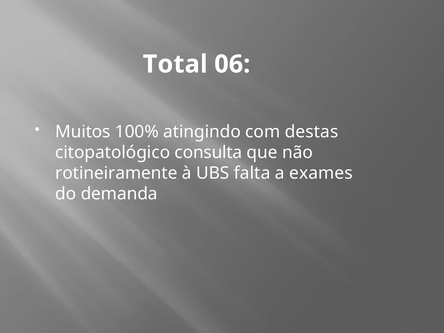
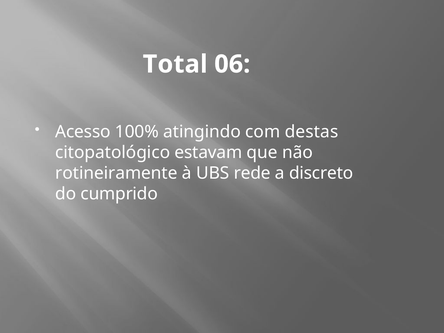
Muitos: Muitos -> Acesso (83, 132)
consulta: consulta -> estavam (208, 152)
falta: falta -> rede (252, 173)
exames: exames -> discreto (321, 173)
demanda: demanda -> cumprido (119, 194)
